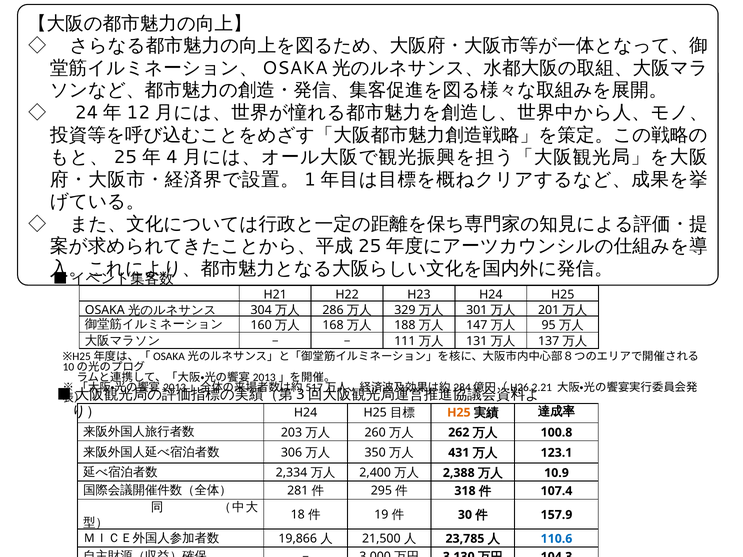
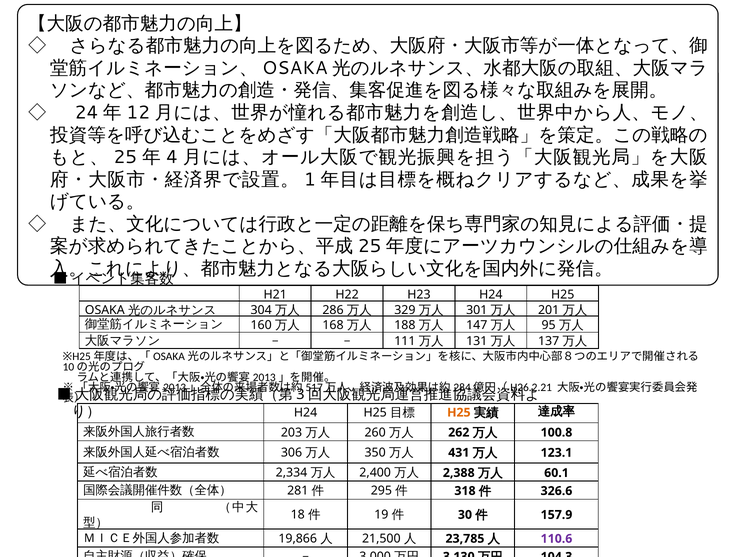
10.9: 10.9 -> 60.1 (557, 473)
107.4: 107.4 -> 326.6 (556, 491)
110.6 colour: blue -> purple (556, 539)
